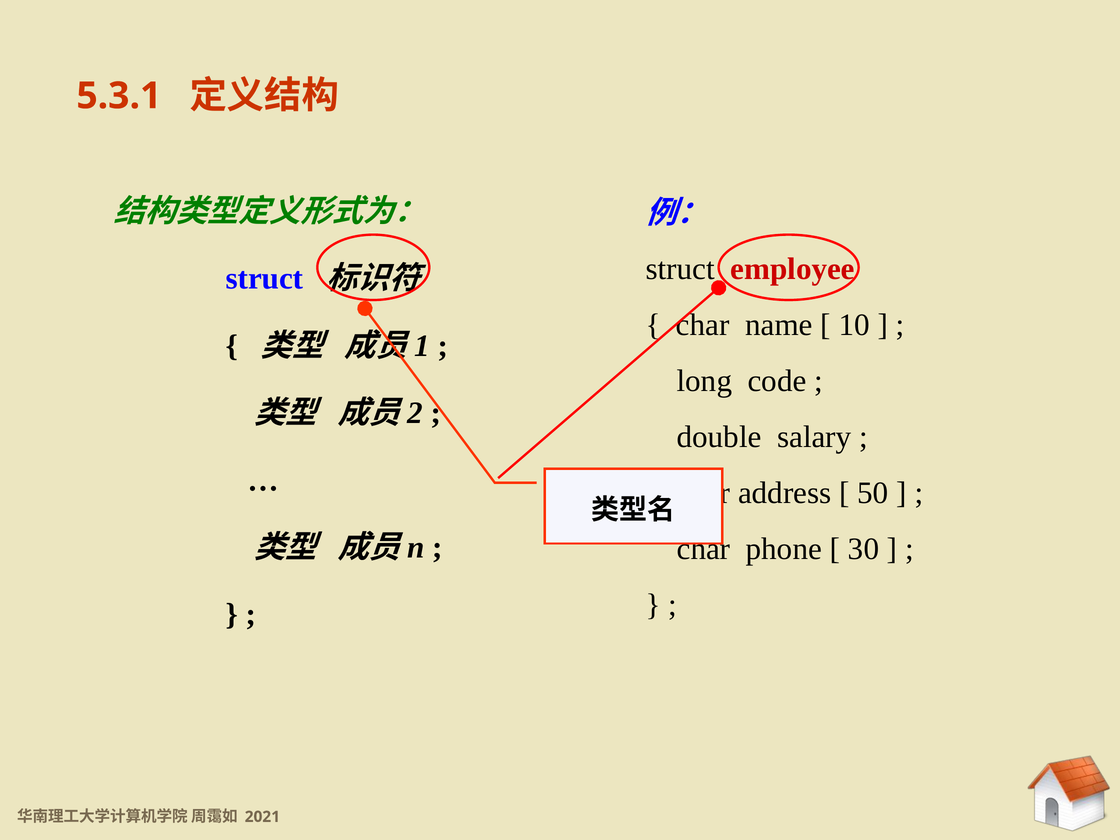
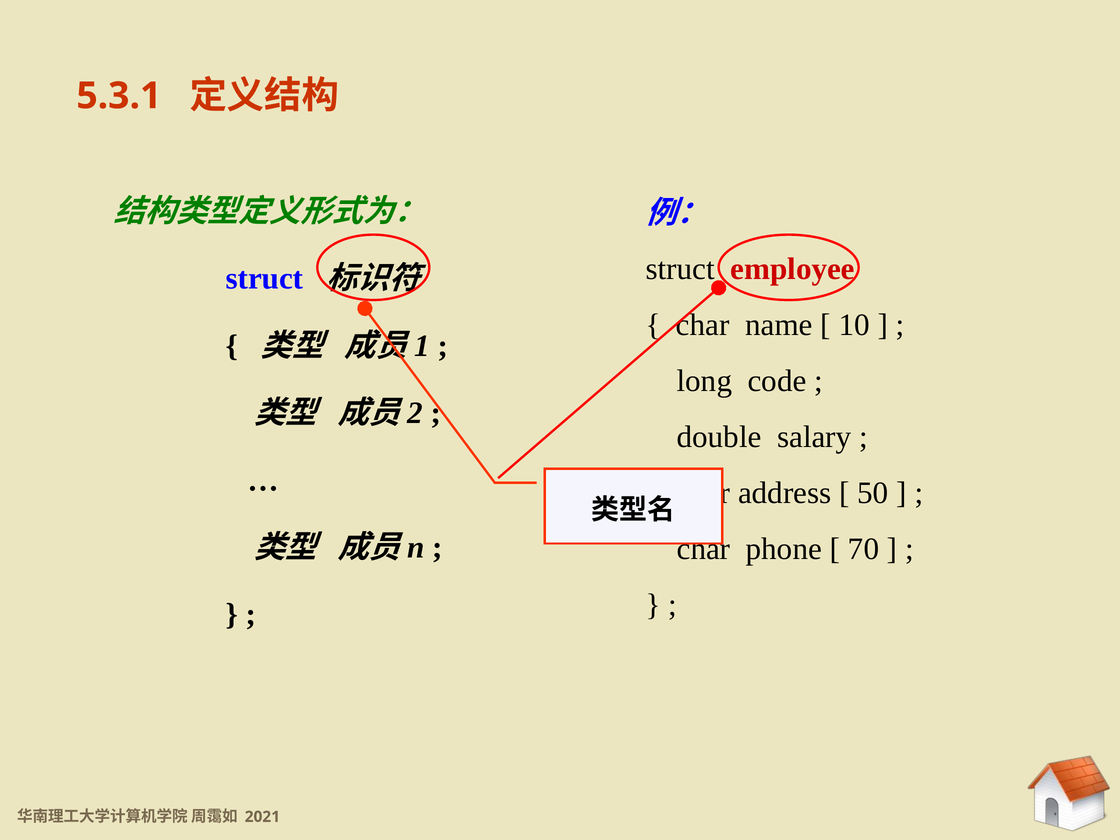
30: 30 -> 70 (864, 549)
